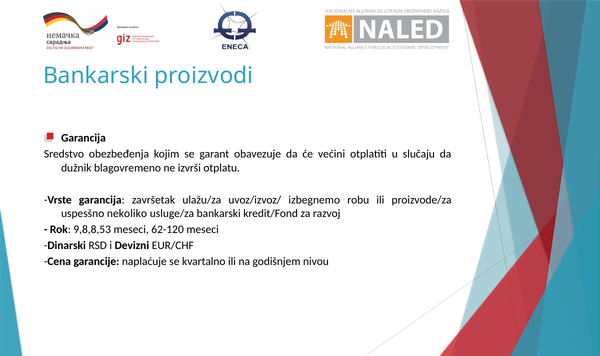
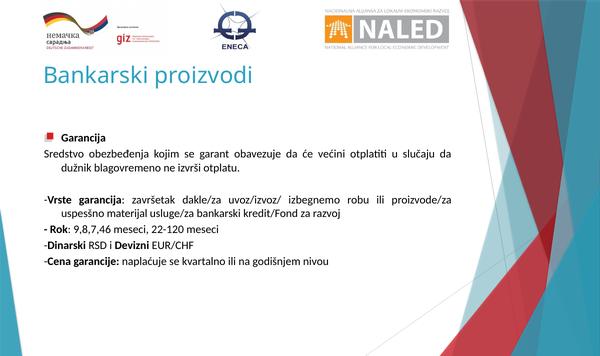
ulažu/za: ulažu/za -> dakle/za (202, 200)
nekoliko: nekoliko -> materijal (127, 214)
9,8,8,53: 9,8,8,53 -> 9,8,7,46 (92, 230)
62-120: 62-120 -> 22-120 (168, 230)
